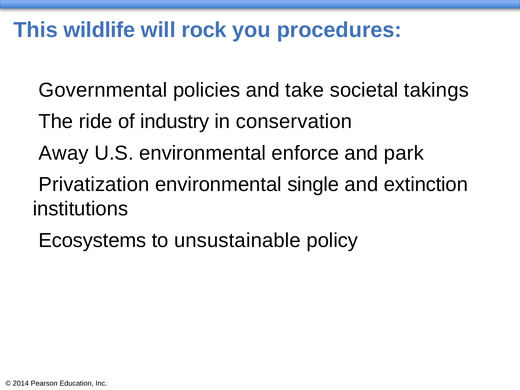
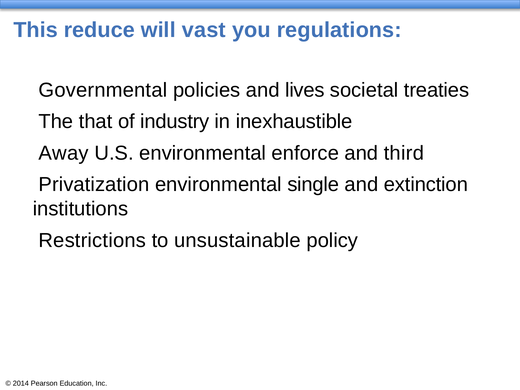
wildlife: wildlife -> reduce (99, 30)
rock: rock -> vast (204, 30)
procedures: procedures -> regulations (339, 30)
take: take -> lives (305, 90)
takings: takings -> treaties (437, 90)
ride: ride -> that (96, 122)
conservation: conservation -> inexhaustible (294, 122)
park: park -> third (404, 153)
Ecosystems: Ecosystems -> Restrictions (92, 240)
